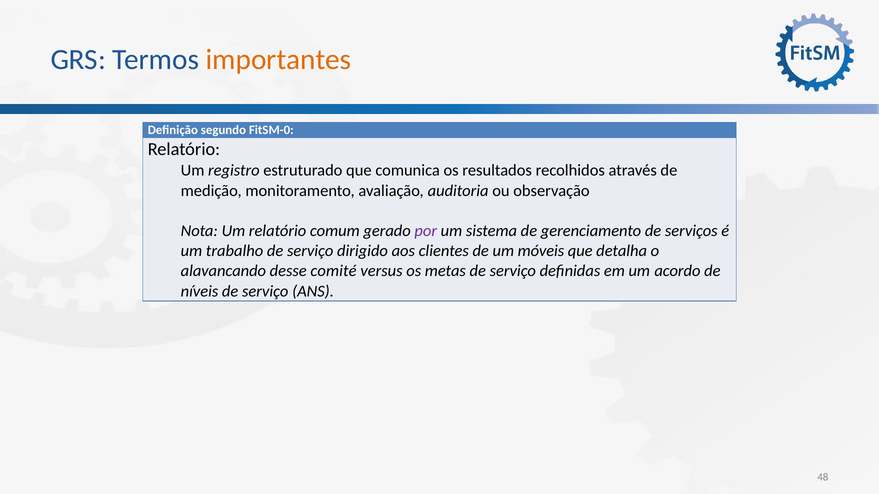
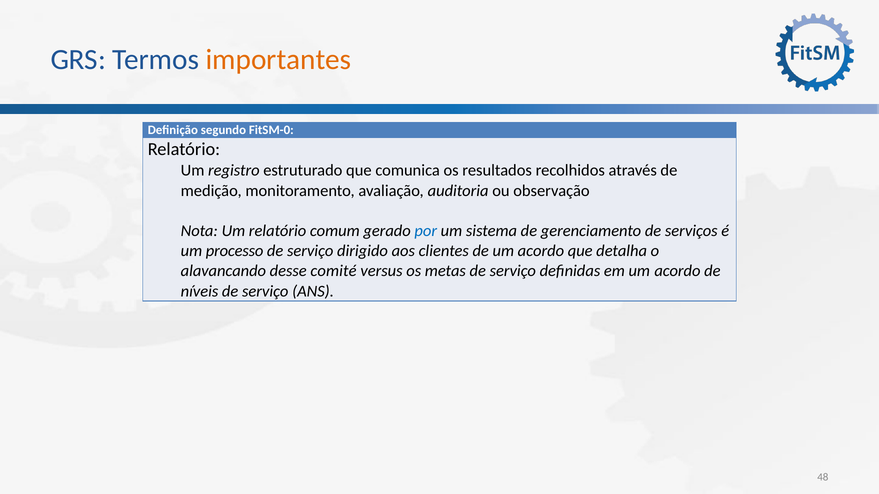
por colour: purple -> blue (426, 231)
trabalho: trabalho -> processo (235, 251)
de um móveis: móveis -> acordo (541, 251)
